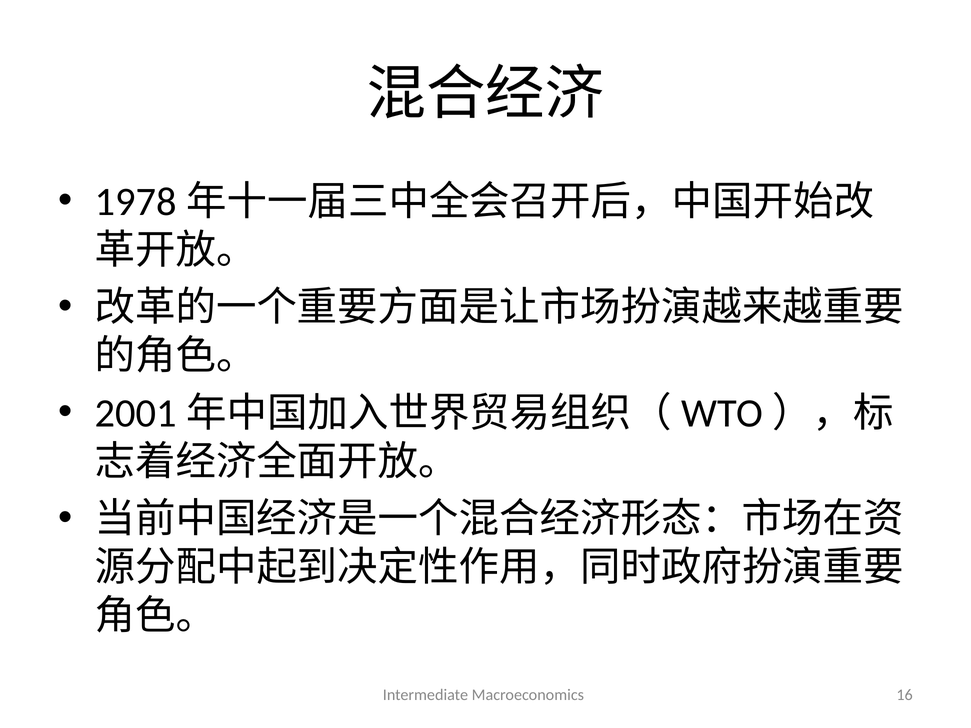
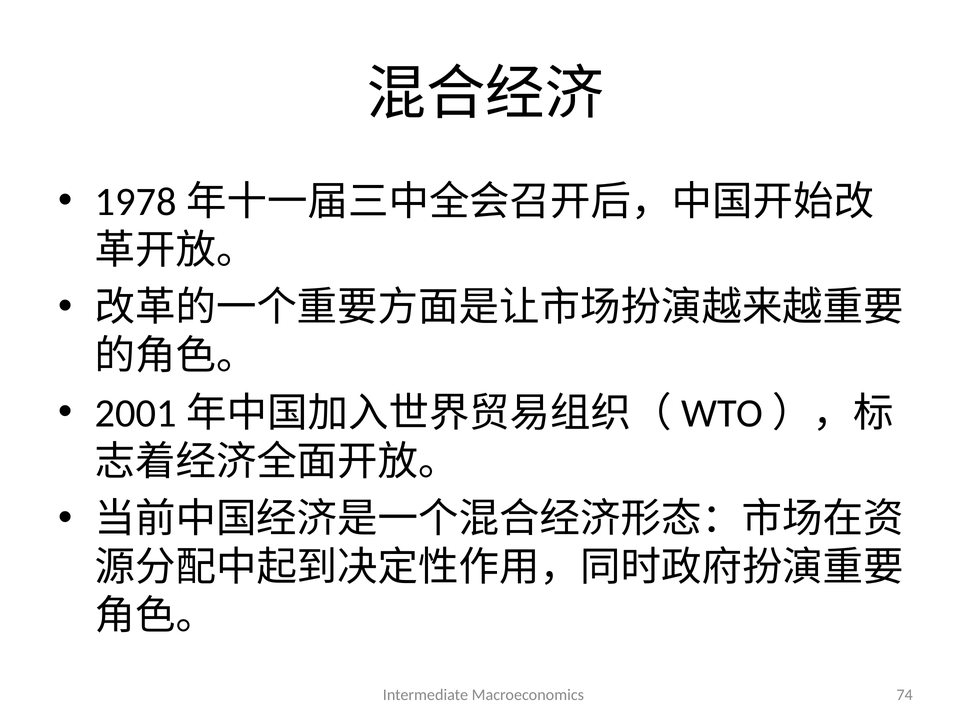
16: 16 -> 74 (905, 695)
